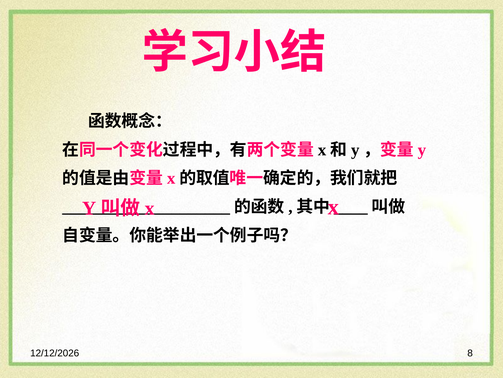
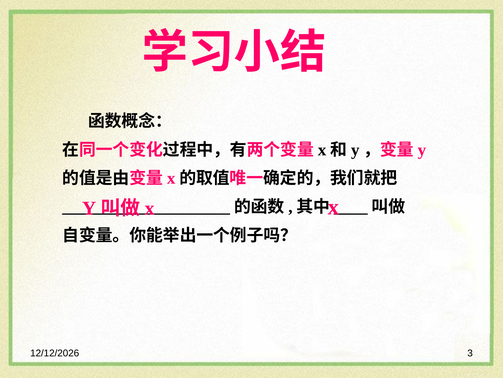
8: 8 -> 3 (470, 353)
